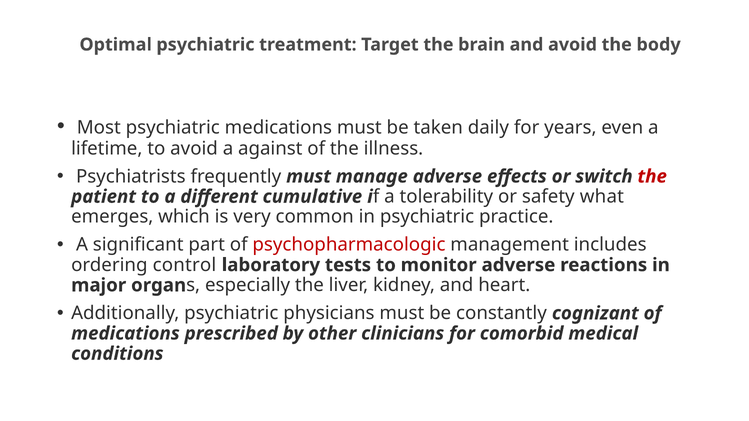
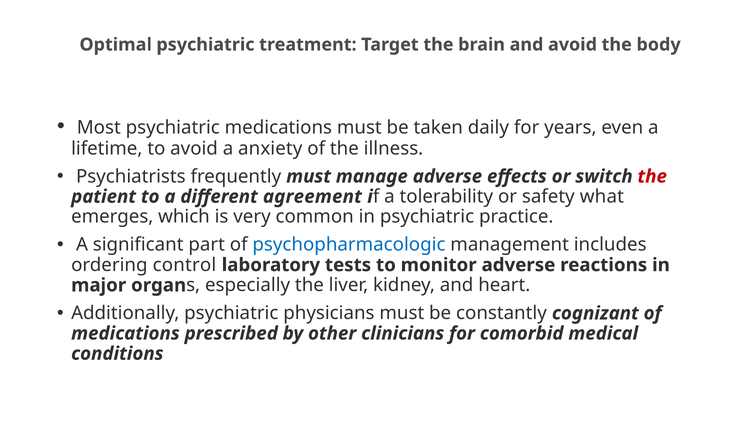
against: against -> anxiety (270, 149)
cumulative: cumulative -> agreement (312, 197)
psychopharmacologic colour: red -> blue (349, 245)
